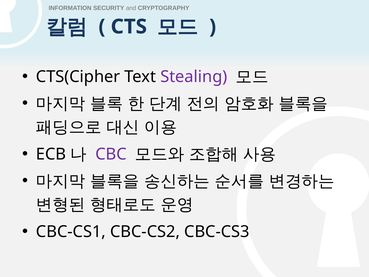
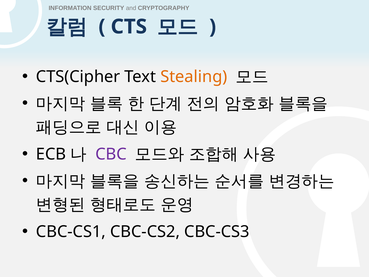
Stealing colour: purple -> orange (194, 77)
